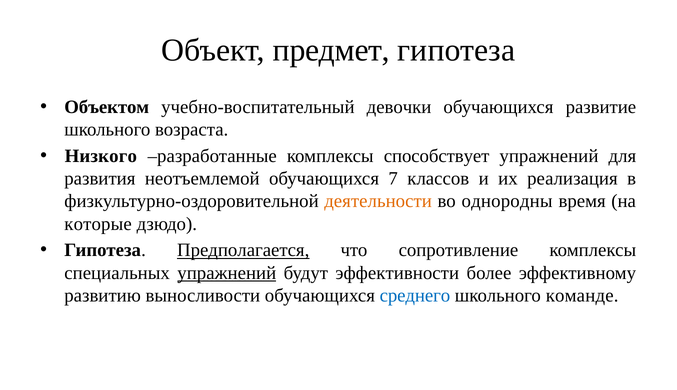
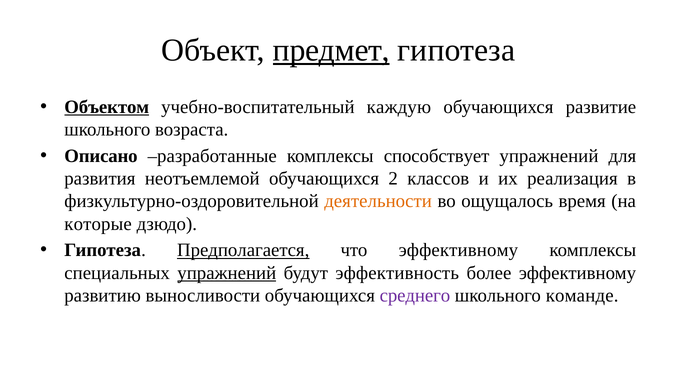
предмет underline: none -> present (331, 50)
Объектом underline: none -> present (107, 107)
девочки: девочки -> каждую (399, 107)
Низкого: Низкого -> Описано (101, 156)
7: 7 -> 2 (393, 178)
однородны: однородны -> ощущалось (507, 201)
что сопротивление: сопротивление -> эффективному (458, 250)
эффективности: эффективности -> эффективность (397, 273)
среднего colour: blue -> purple (415, 295)
